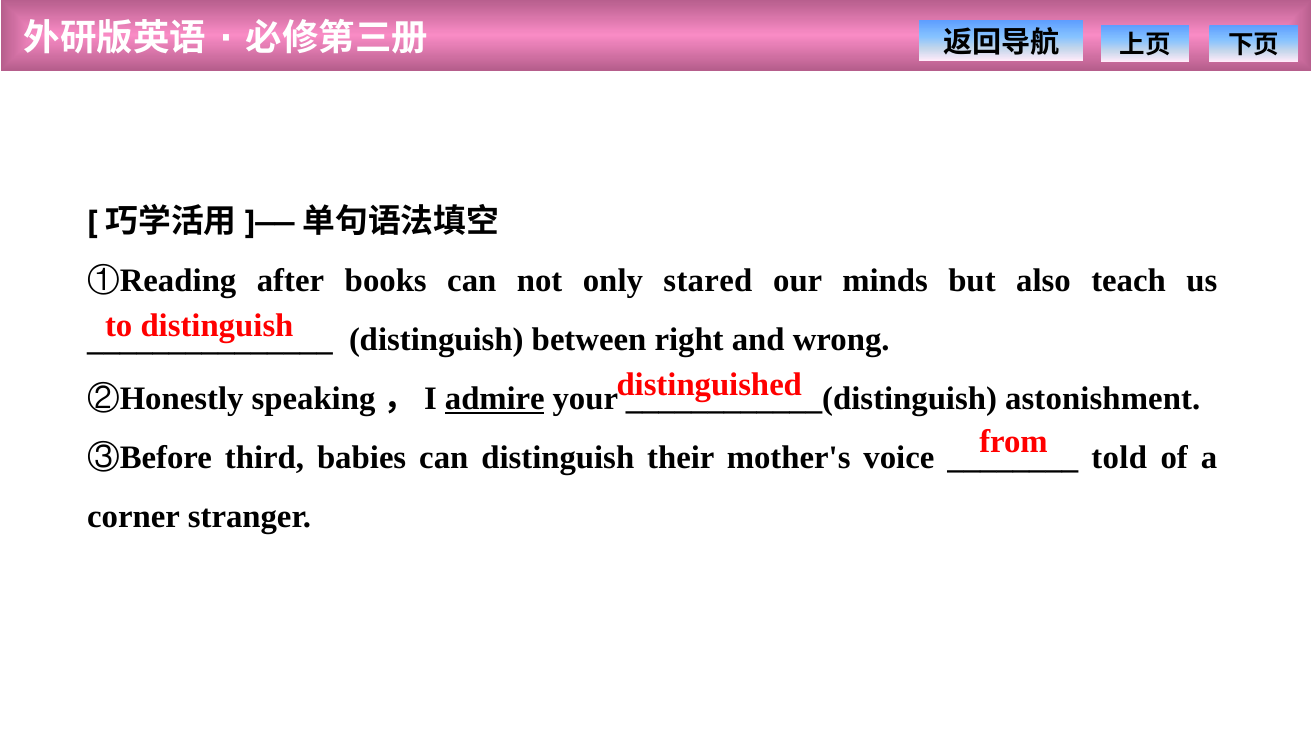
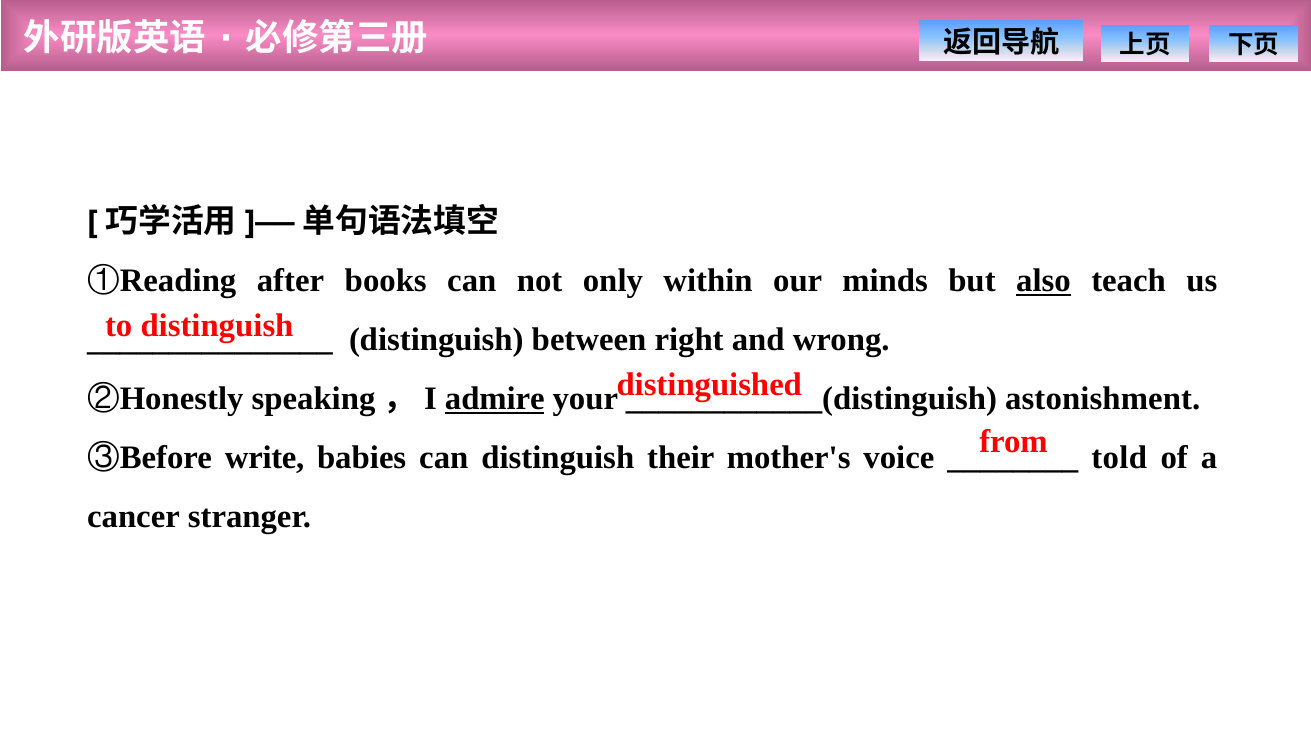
stared: stared -> within (708, 281)
also underline: none -> present (1043, 281)
third: third -> write (265, 458)
corner: corner -> cancer (133, 517)
